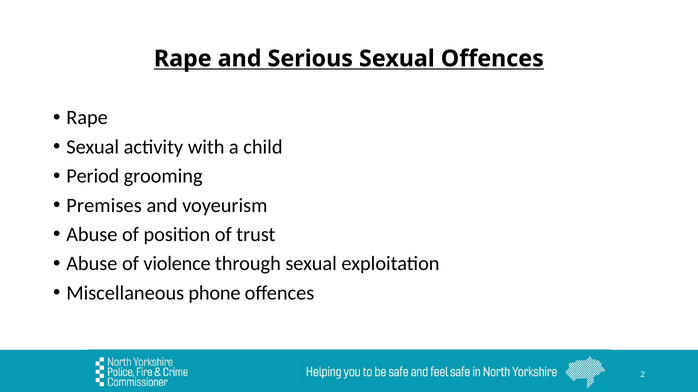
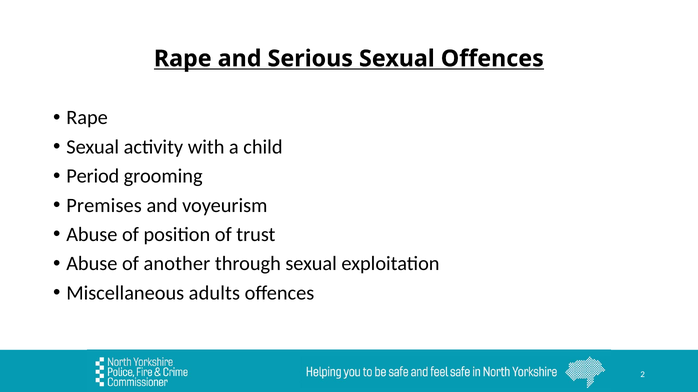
violence: violence -> another (177, 264)
phone: phone -> adults (214, 293)
